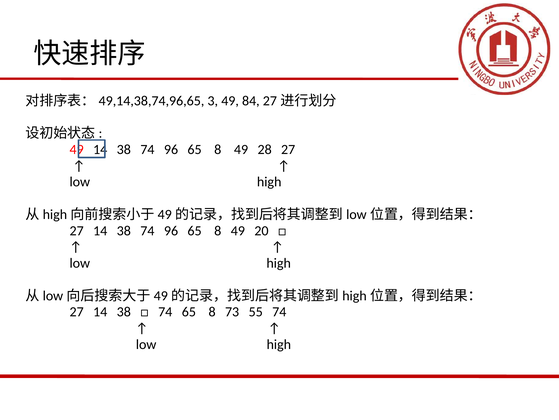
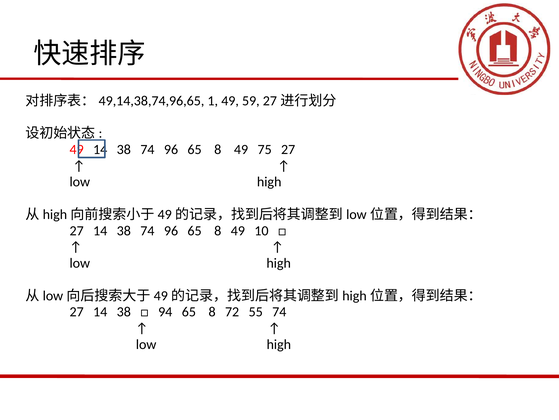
3: 3 -> 1 (213, 101)
84: 84 -> 59 (251, 101)
28: 28 -> 75 (265, 149)
20: 20 -> 10 (261, 230)
74: 74 -> 94 (165, 311)
73: 73 -> 72 (232, 311)
